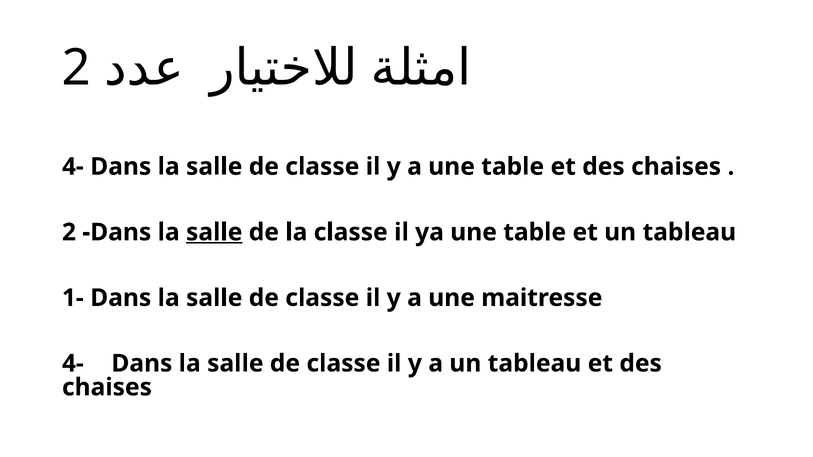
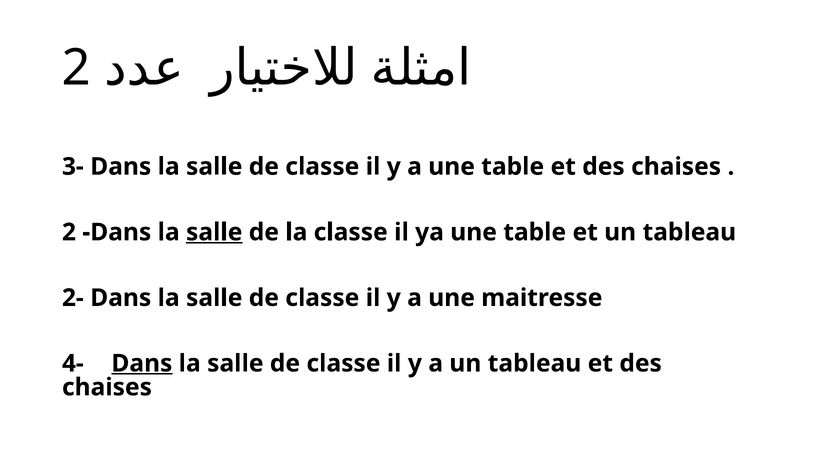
4-: 4- -> 3- (73, 167)
1-: 1- -> 2- (73, 298)
Dans underline: none -> present (142, 364)
